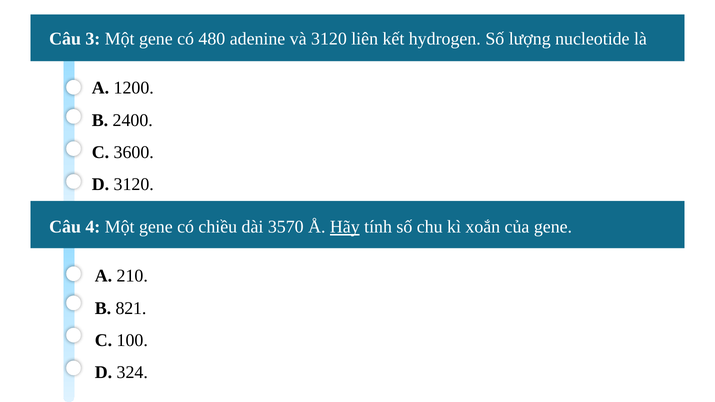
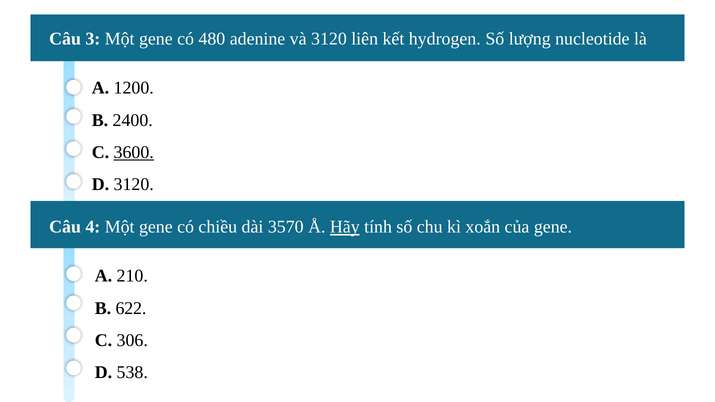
3600 underline: none -> present (134, 152)
821: 821 -> 622 (131, 308)
100: 100 -> 306 (132, 341)
324: 324 -> 538 (132, 373)
